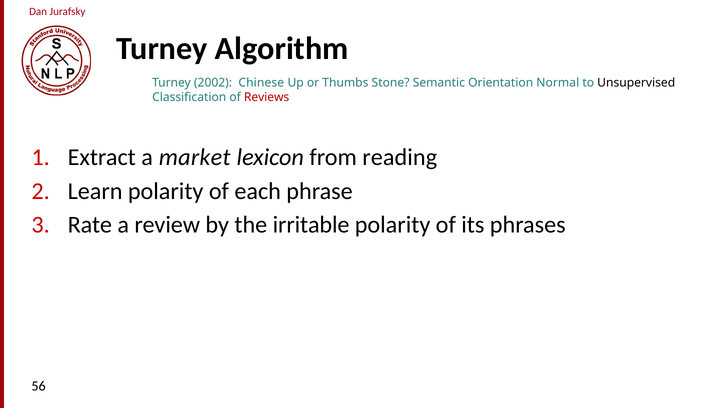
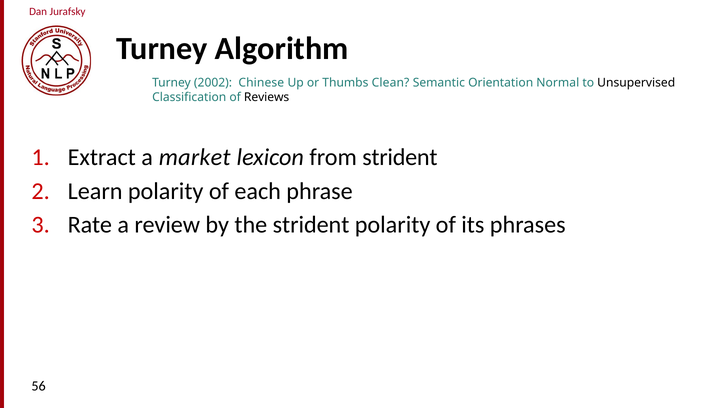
Stone: Stone -> Clean (391, 83)
Reviews colour: red -> black (267, 97)
from reading: reading -> strident (400, 157)
the irritable: irritable -> strident (311, 225)
